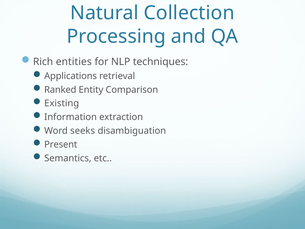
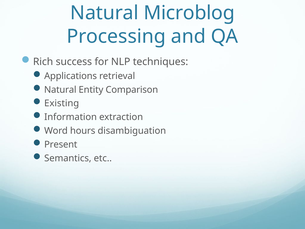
Collection: Collection -> Microblog (189, 13)
entities: entities -> success (74, 62)
Ranked: Ranked -> Natural (60, 90)
seeks: seeks -> hours (83, 131)
